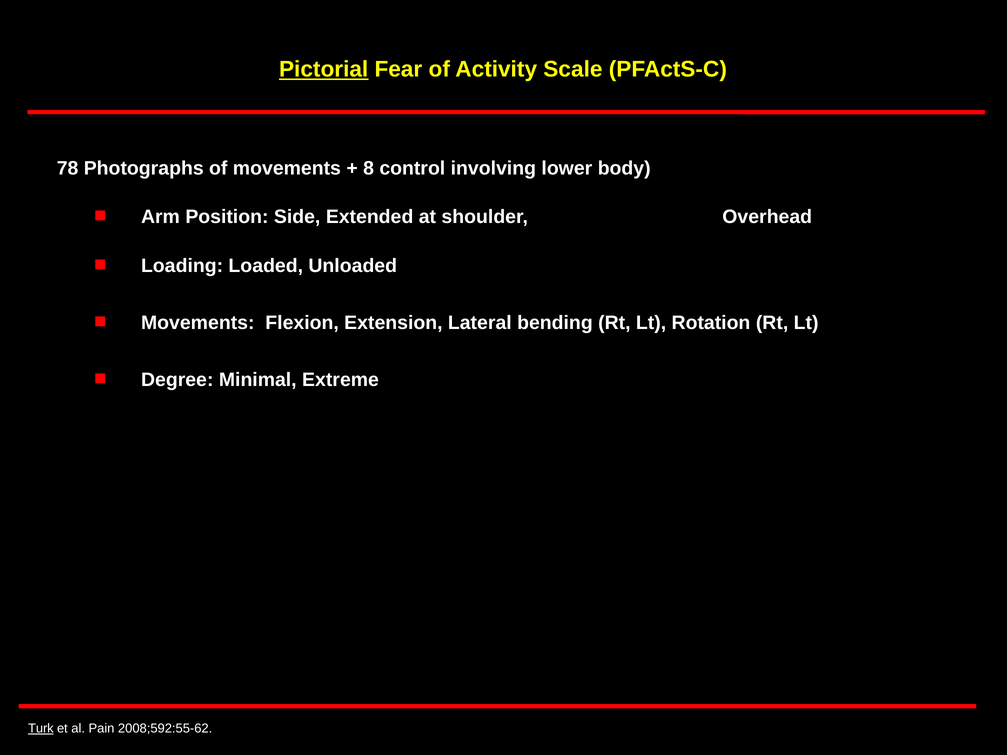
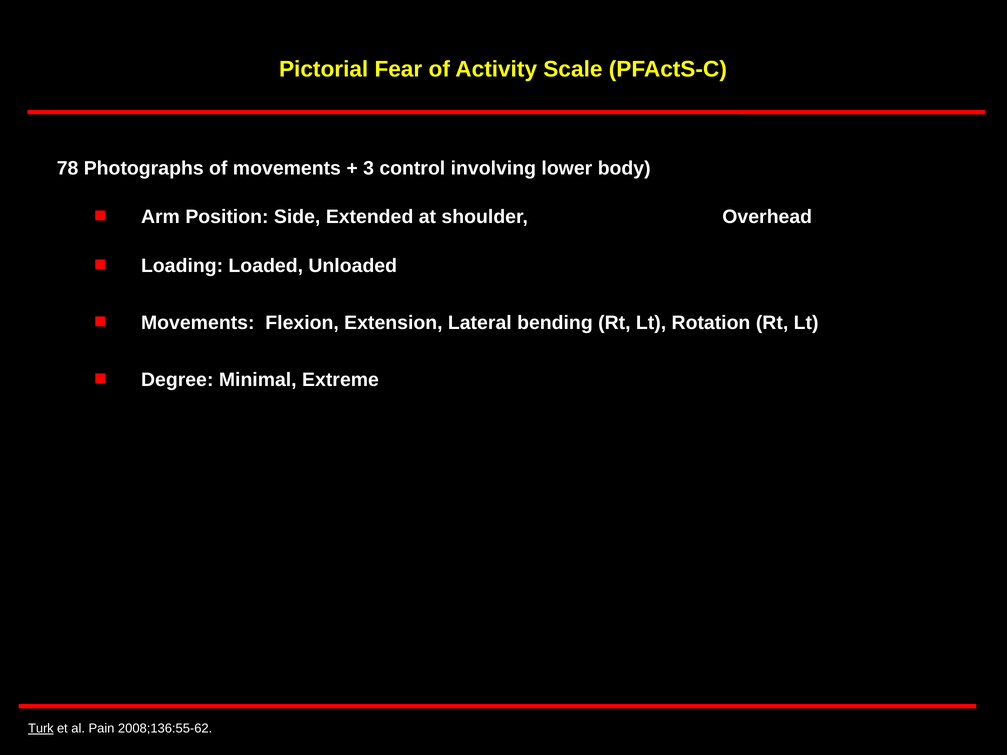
Pictorial underline: present -> none (324, 69)
8: 8 -> 3 (369, 168)
2008;592:55-62: 2008;592:55-62 -> 2008;136:55-62 (165, 729)
